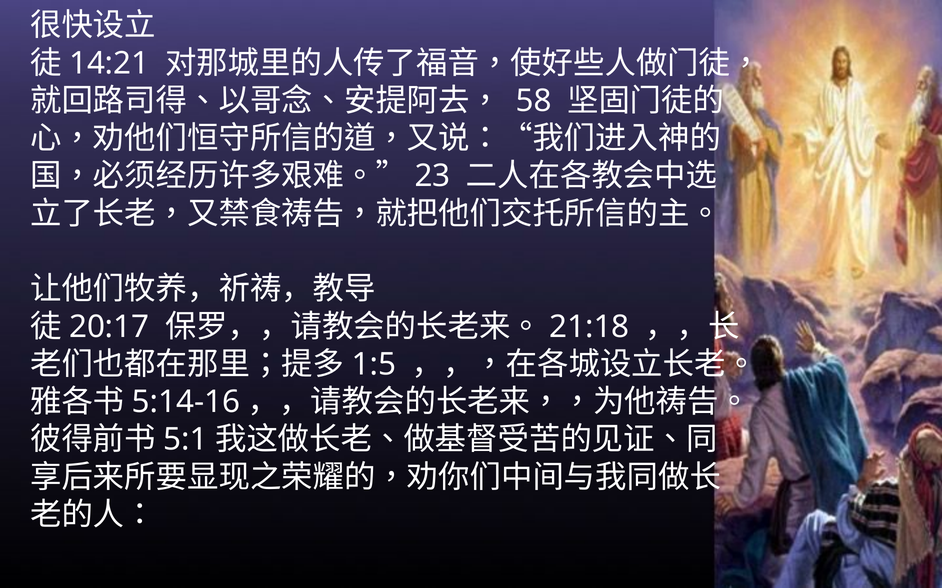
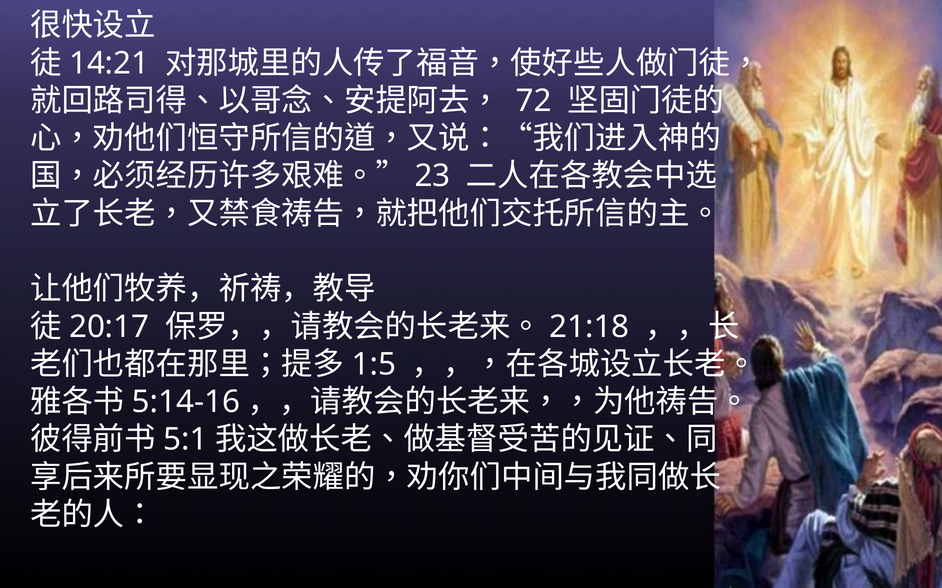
58: 58 -> 72 (534, 101)
